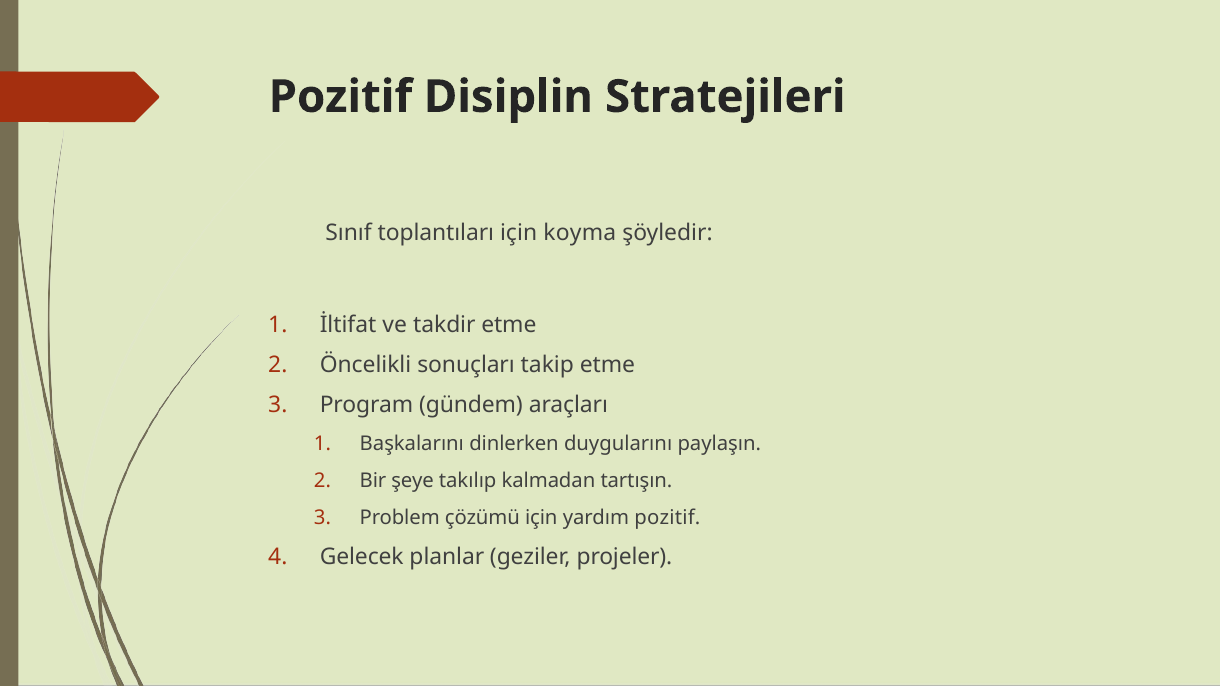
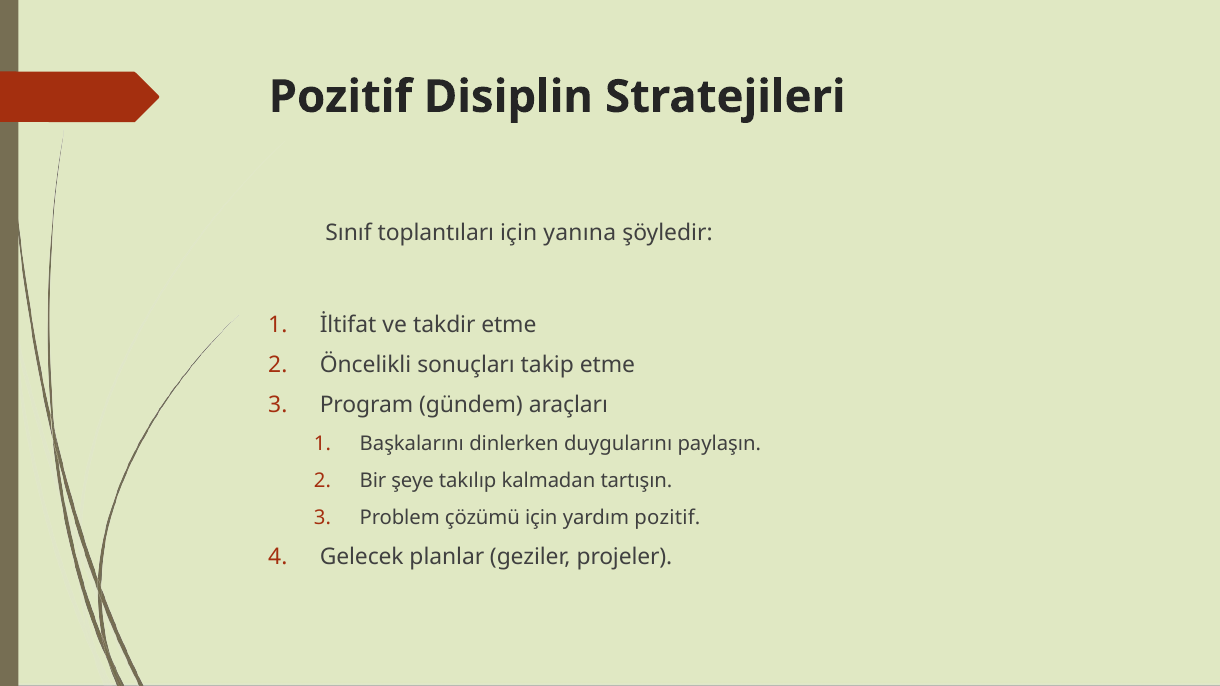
koyma: koyma -> yanına (580, 233)
